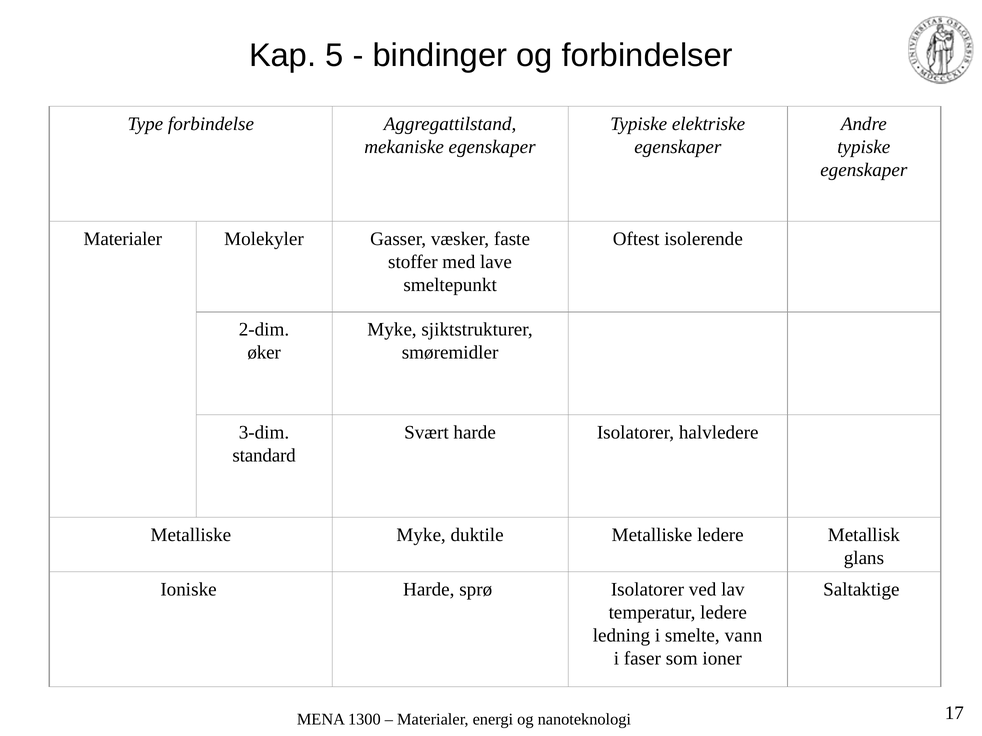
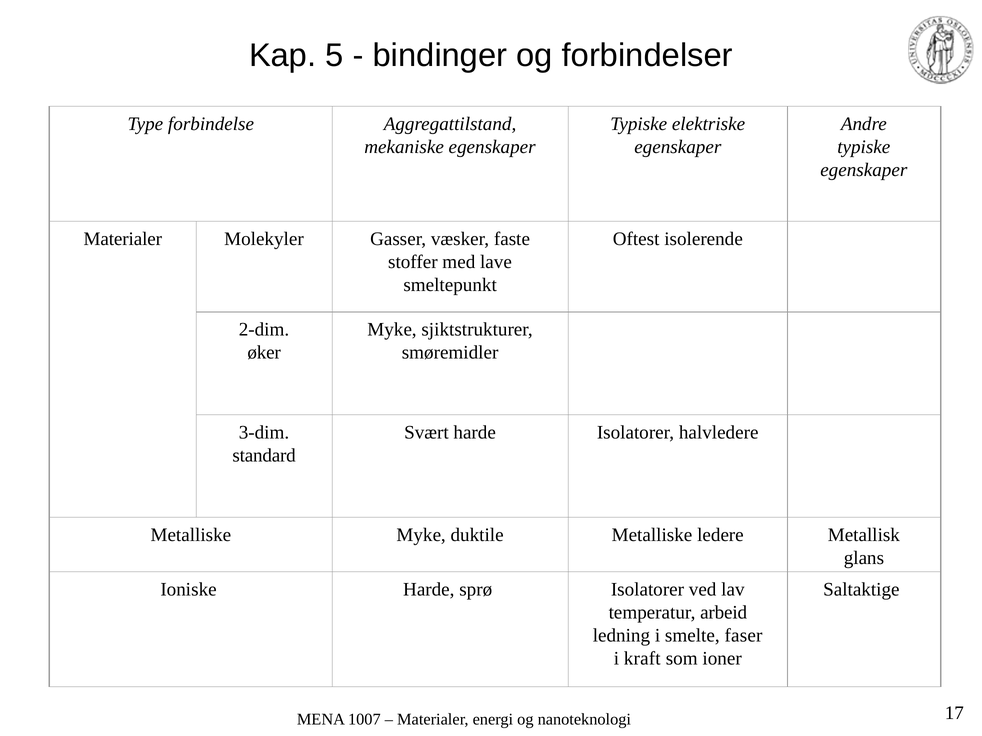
temperatur ledere: ledere -> arbeid (724, 613)
vann: vann -> faser (743, 636)
faser: faser -> kraft (642, 659)
1300: 1300 -> 1007 (364, 720)
